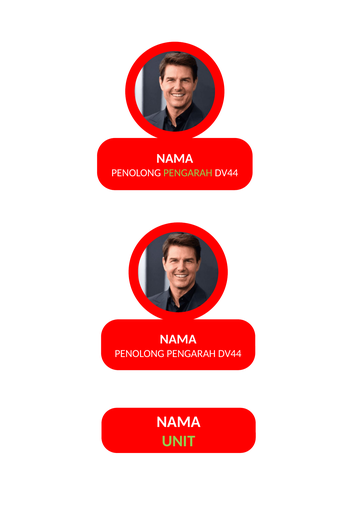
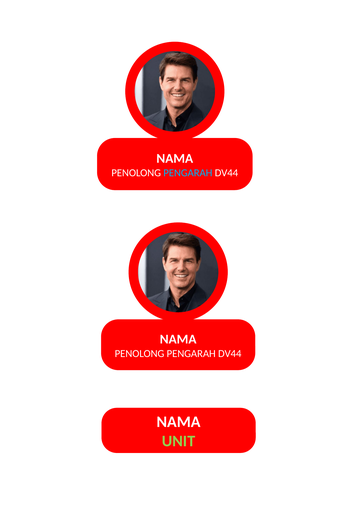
PENGARAH colour: light green -> light blue (188, 173)
